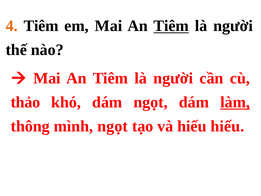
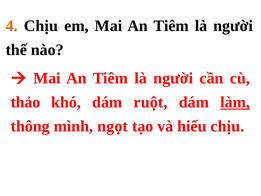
4 Tiêm: Tiêm -> Chịu (41, 26)
Tiêm underline: present -> none (171, 26)
dám ngọt: ngọt -> ruột (150, 102)
hiếu hiếu: hiếu -> chịu (227, 126)
